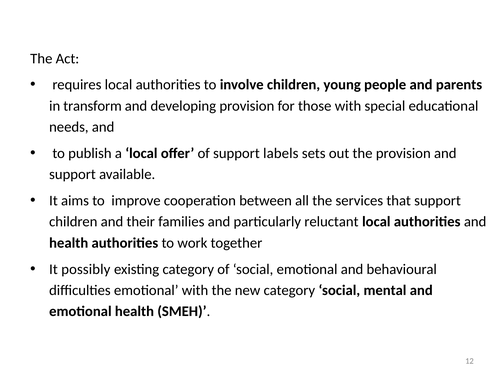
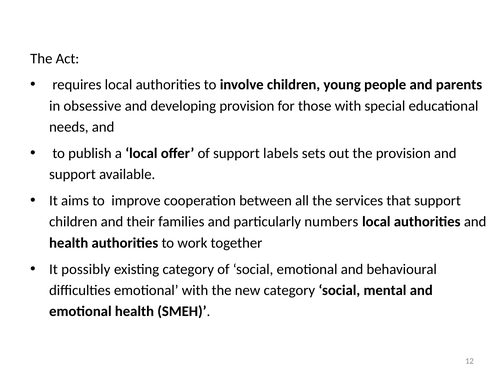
transform: transform -> obsessive (92, 106)
reluctant: reluctant -> numbers (331, 222)
